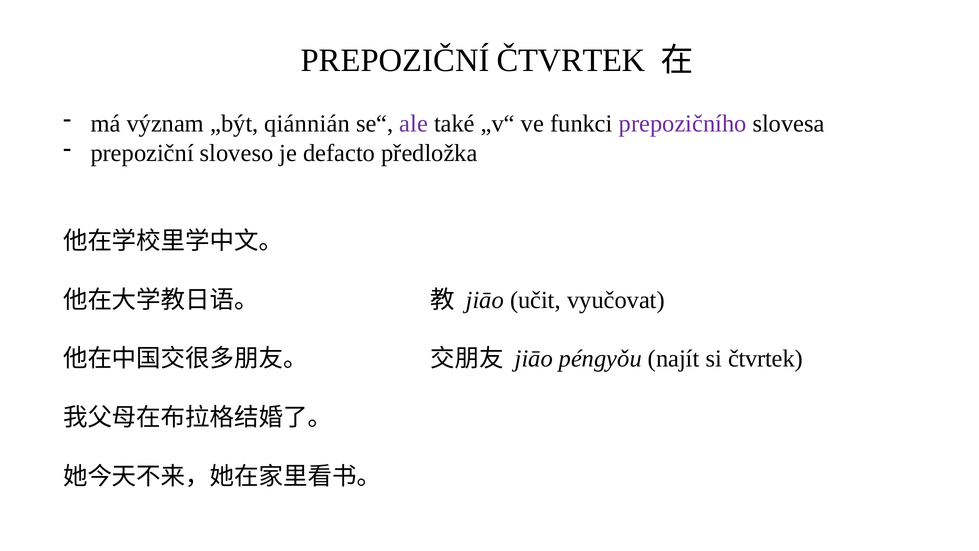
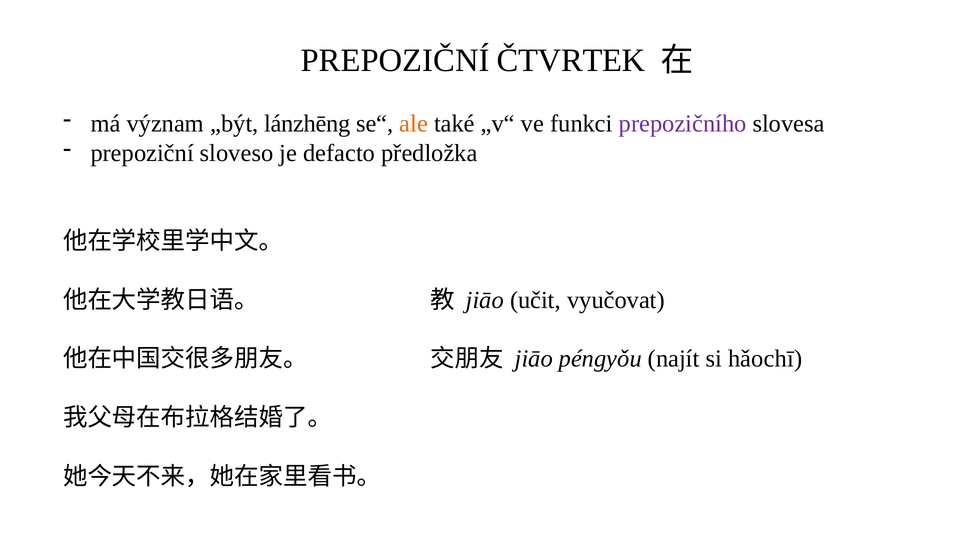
qiánnián: qiánnián -> lánzhēng (307, 124)
ale colour: purple -> orange (414, 124)
si čtvrtek: čtvrtek -> hǎochī (765, 359)
